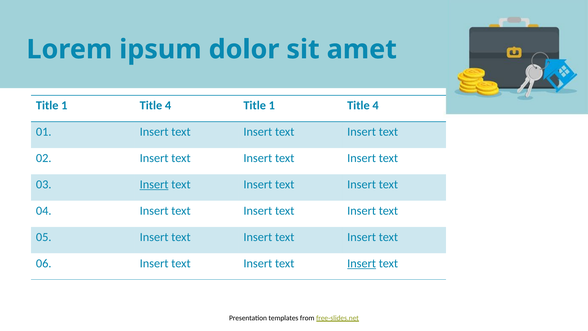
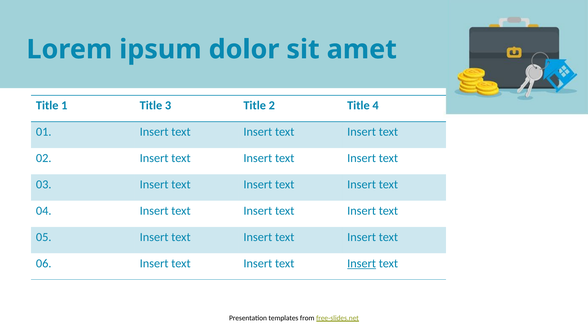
4: 4 -> 3 (168, 105)
1: 1 -> 2 (272, 105)
Insert underline: present -> none (154, 184)
